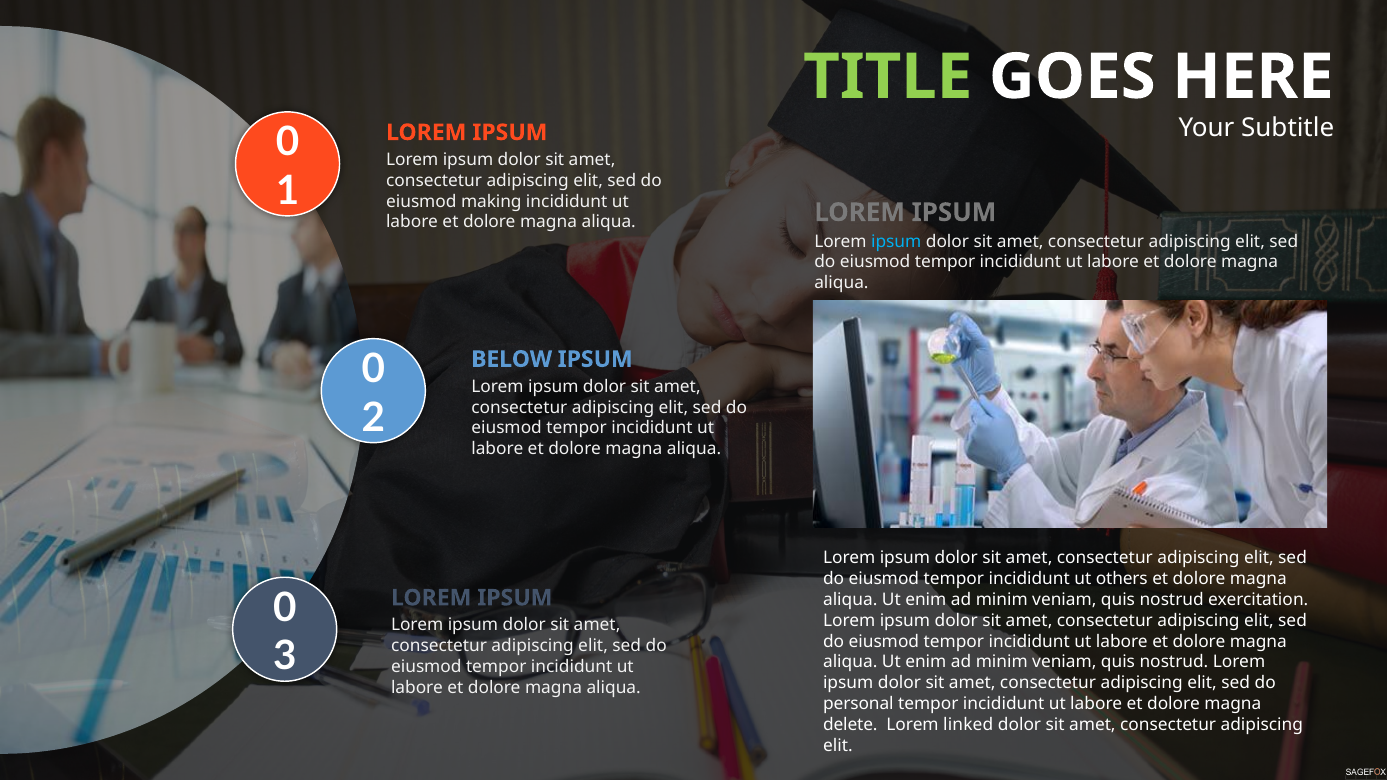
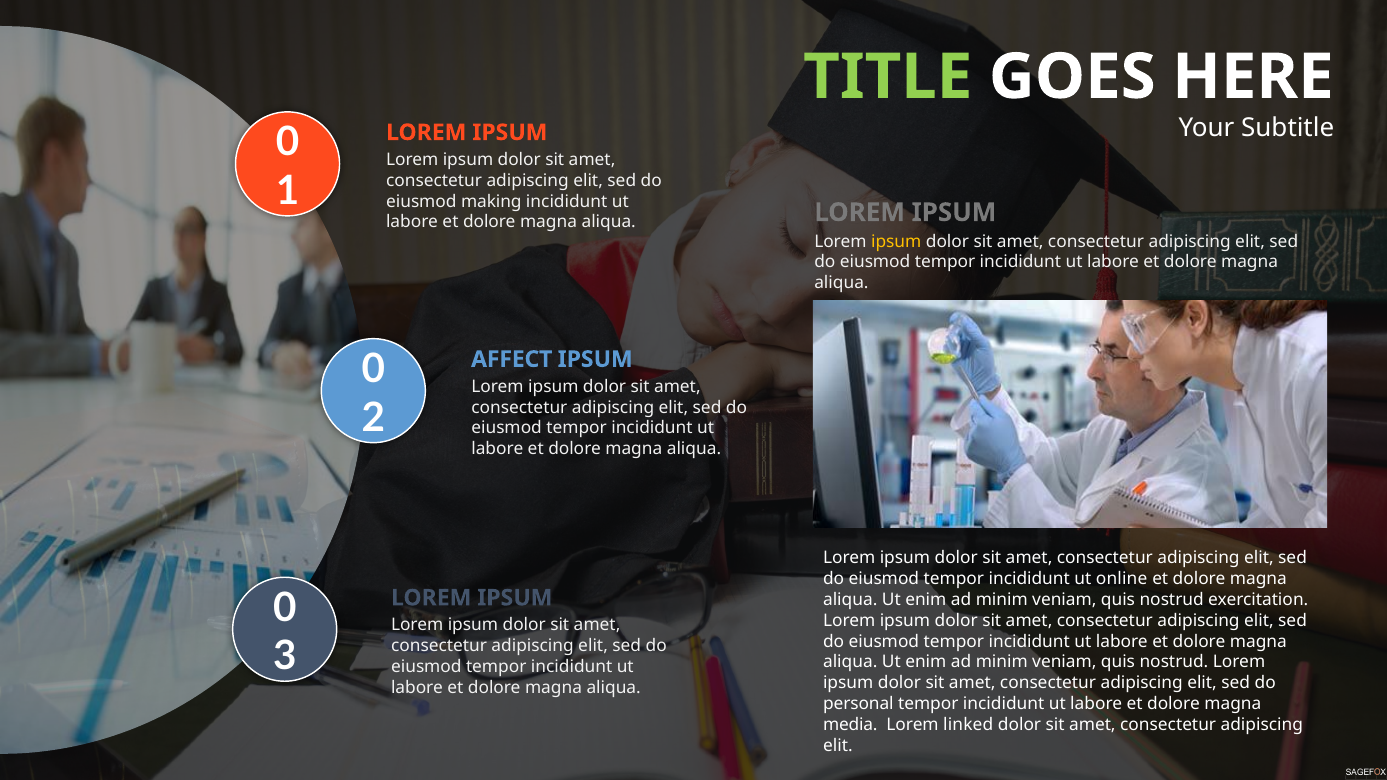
ipsum colour: light blue -> yellow (896, 241)
BELOW: BELOW -> AFFECT (512, 359)
others: others -> online (1122, 579)
delete: delete -> media (850, 725)
